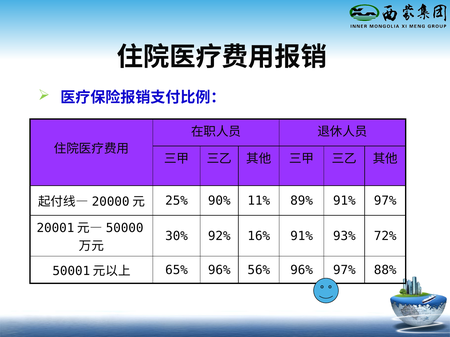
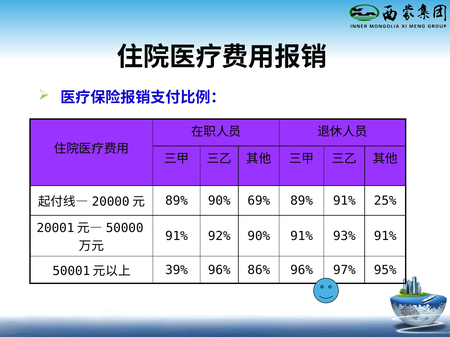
25%: 25% -> 89% (177, 201)
11%: 11% -> 69% (259, 201)
91% 97%: 97% -> 25% (385, 201)
30%: 30% -> 91% (177, 236)
92% 16%: 16% -> 90% (259, 236)
93% 72%: 72% -> 91% (385, 236)
65%: 65% -> 39% (177, 270)
56%: 56% -> 86% (259, 270)
88%: 88% -> 95% (385, 270)
